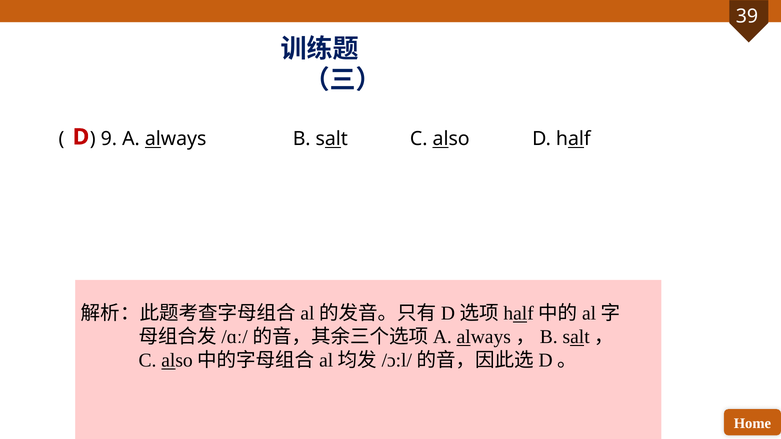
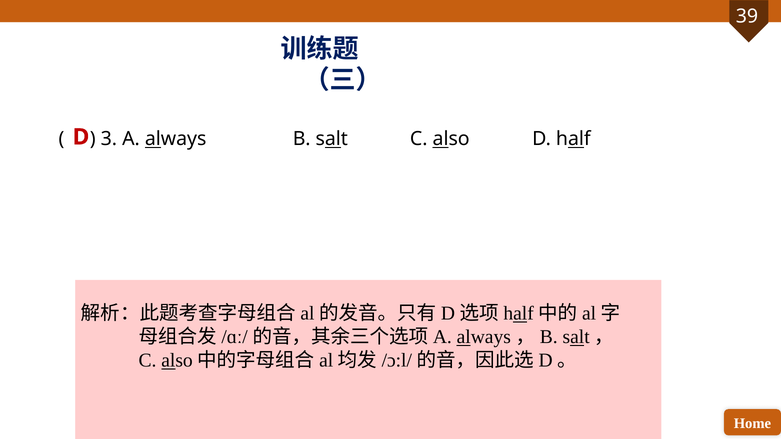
9: 9 -> 3 (109, 139)
